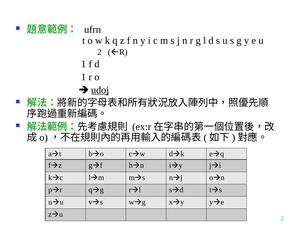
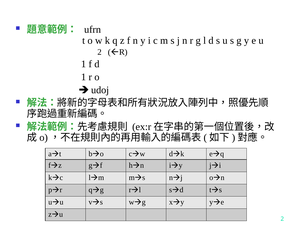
udoj underline: present -> none (100, 90)
